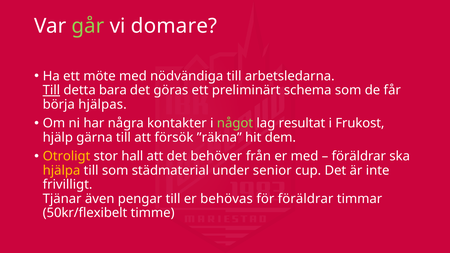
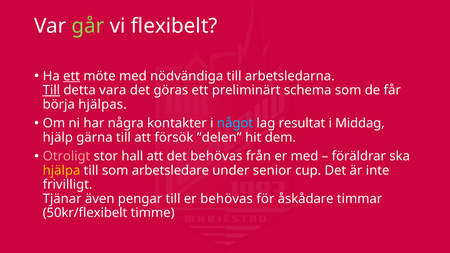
domare: domare -> flexibelt (174, 26)
ett underline: none -> present (72, 76)
bara: bara -> vara (113, 90)
något colour: light green -> light blue (235, 123)
Frukost: Frukost -> Middag (360, 123)
”räkna: ”räkna -> ”delen (219, 137)
Otroligt colour: yellow -> pink (67, 156)
det behöver: behöver -> behövas (216, 156)
städmaterial: städmaterial -> arbetsledare (170, 171)
för föräldrar: föräldrar -> åskådare (306, 199)
